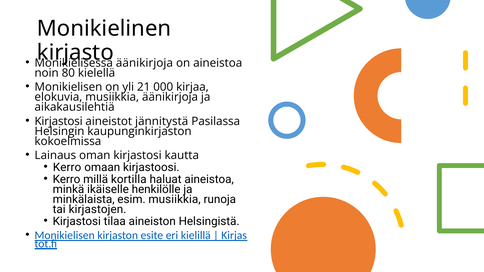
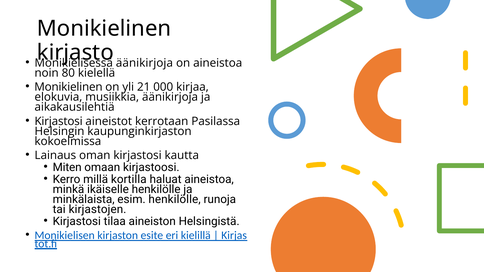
Monikielisen: Monikielisen -> Monikielinen (68, 87)
jännitystä: jännitystä -> kerrotaan (162, 121)
Kerro: Kerro -> Miten (67, 167)
esim musiikkia: musiikkia -> henkilölle (175, 199)
